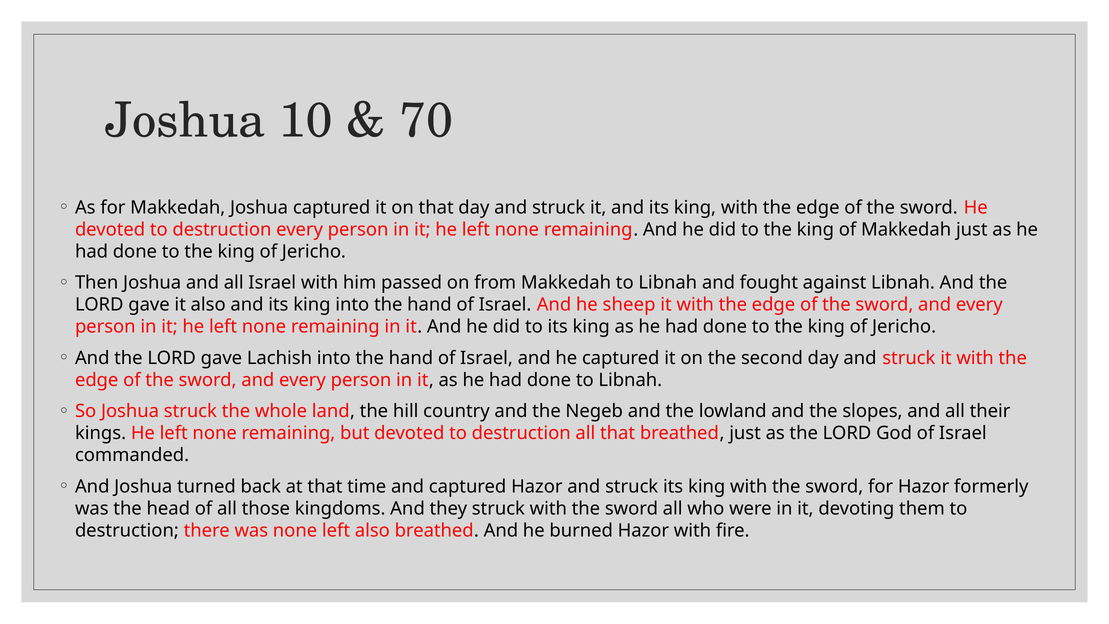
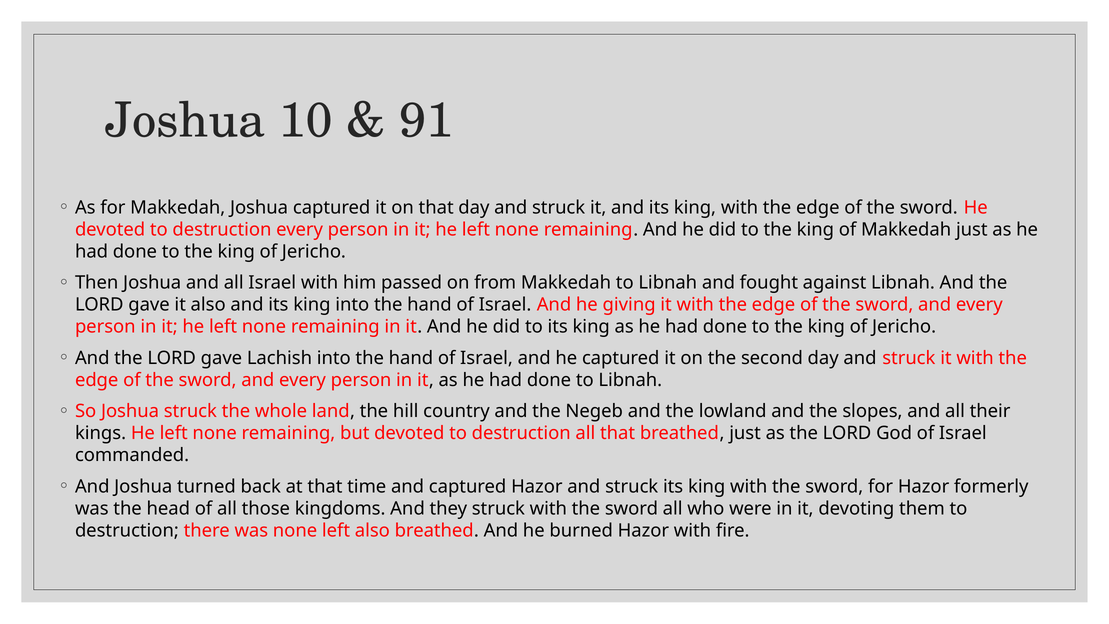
70: 70 -> 91 (426, 121)
sheep: sheep -> giving (629, 305)
